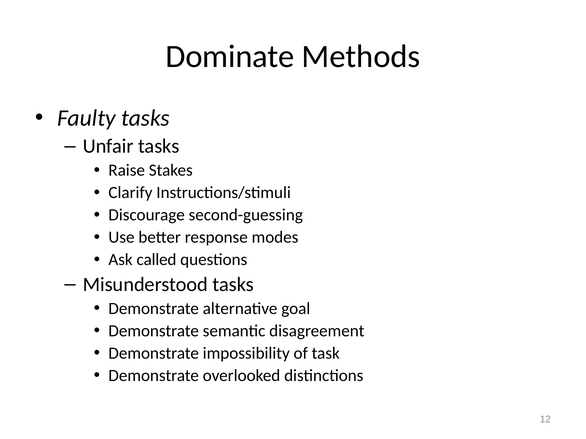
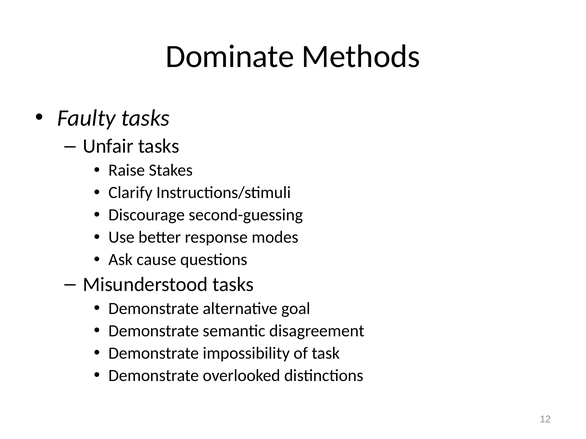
called: called -> cause (156, 260)
